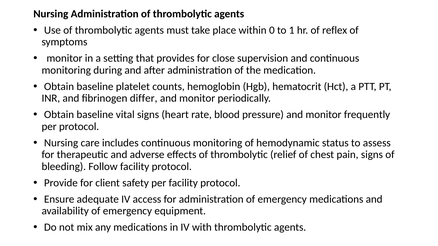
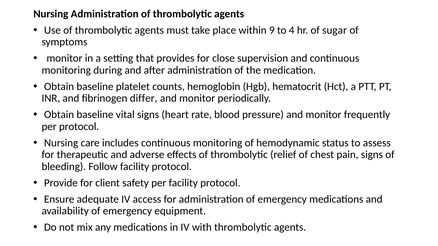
0: 0 -> 9 (272, 30)
1: 1 -> 4 (292, 30)
reflex: reflex -> sugar (335, 30)
